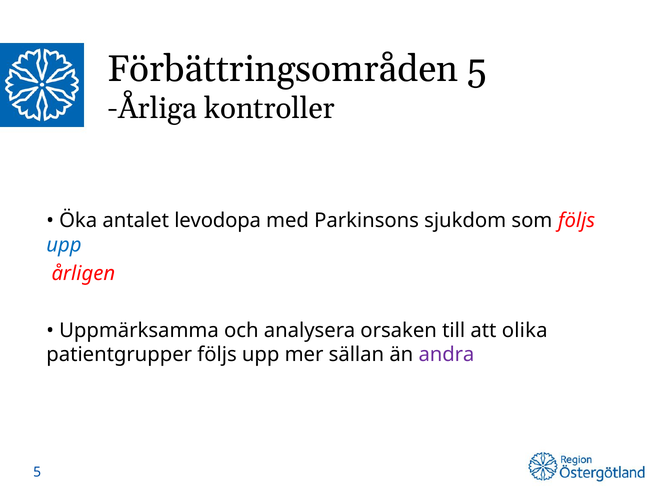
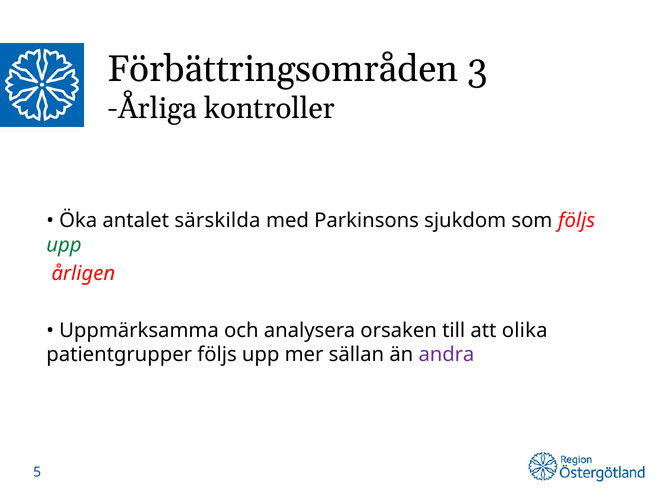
Förbättringsområden 5: 5 -> 3 (477, 69)
levodopa: levodopa -> särskilda (217, 221)
upp colour: blue -> green (64, 245)
